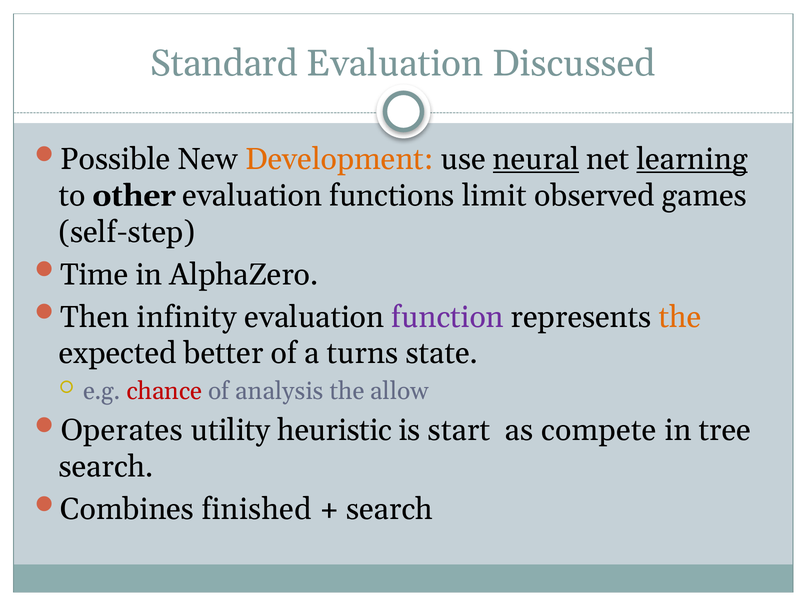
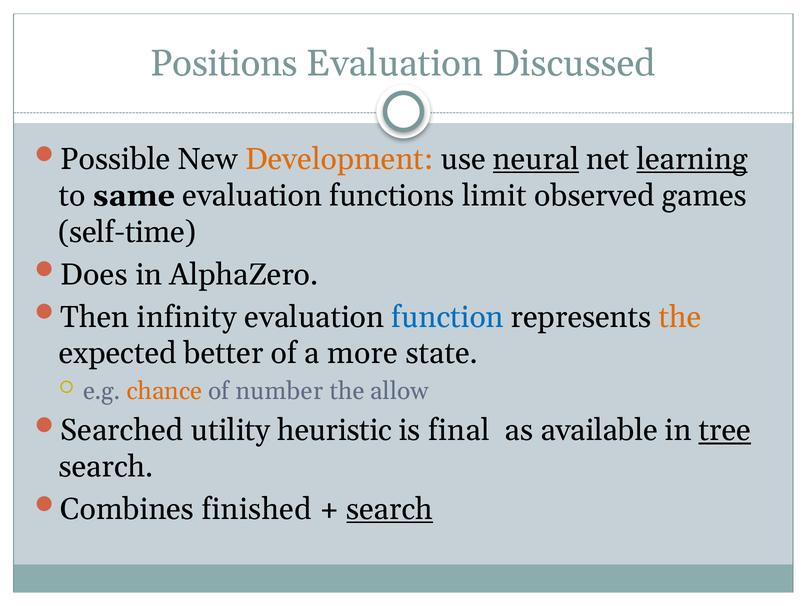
Standard: Standard -> Positions (224, 63)
other: other -> same (134, 195)
self-step: self-step -> self-time (127, 232)
Time: Time -> Does (94, 274)
function colour: purple -> blue (448, 317)
turns: turns -> more (363, 353)
chance colour: red -> orange (164, 390)
analysis: analysis -> number (279, 390)
Operates: Operates -> Searched (122, 430)
start: start -> final (459, 430)
compete: compete -> available (599, 430)
tree underline: none -> present (725, 430)
search underline: none -> present (390, 509)
